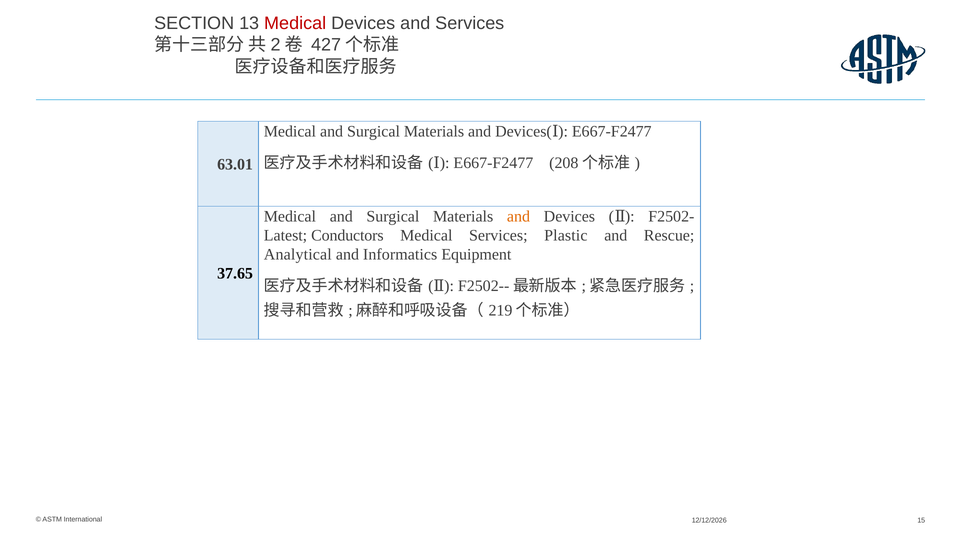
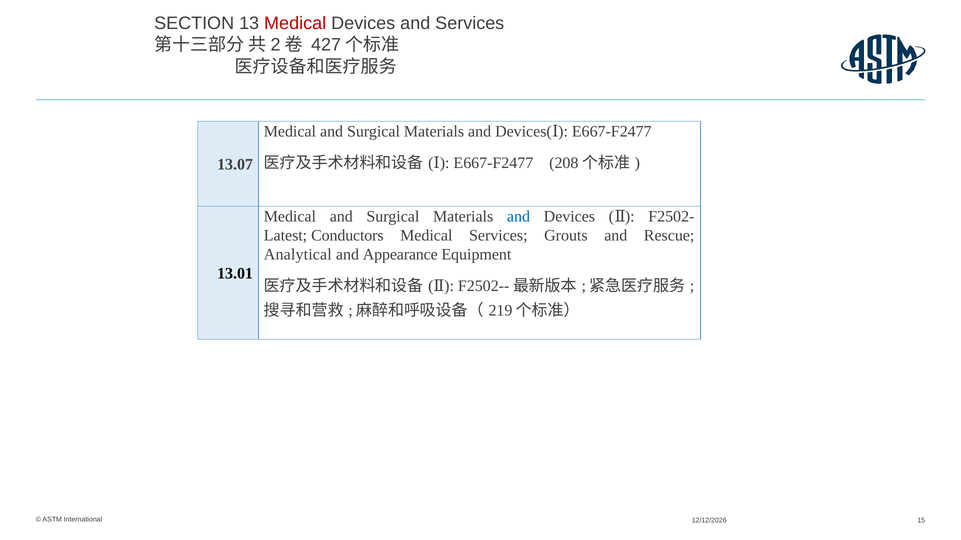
63.01: 63.01 -> 13.07 (235, 165)
and colour: orange -> blue (518, 217)
Plastic: Plastic -> Grouts (566, 236)
Informatics: Informatics -> Appearance (400, 255)
37.65: 37.65 -> 13.01 (235, 274)
